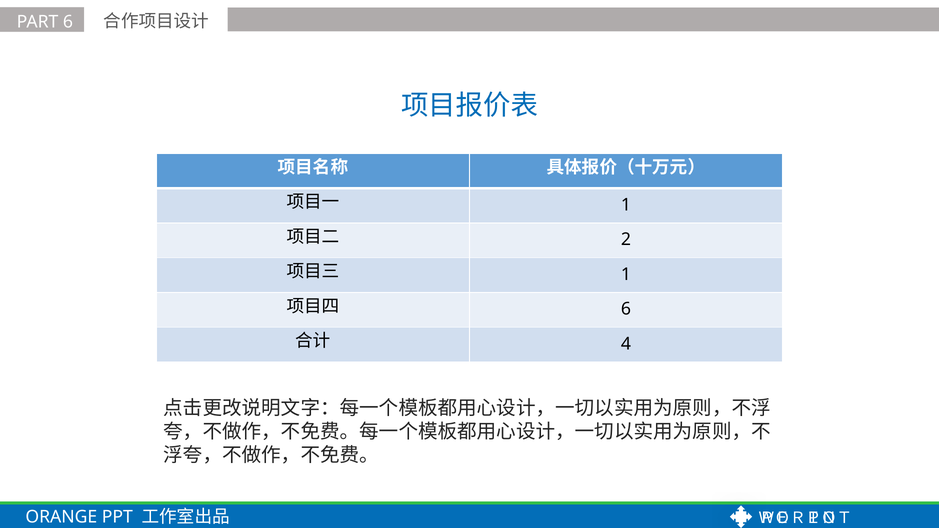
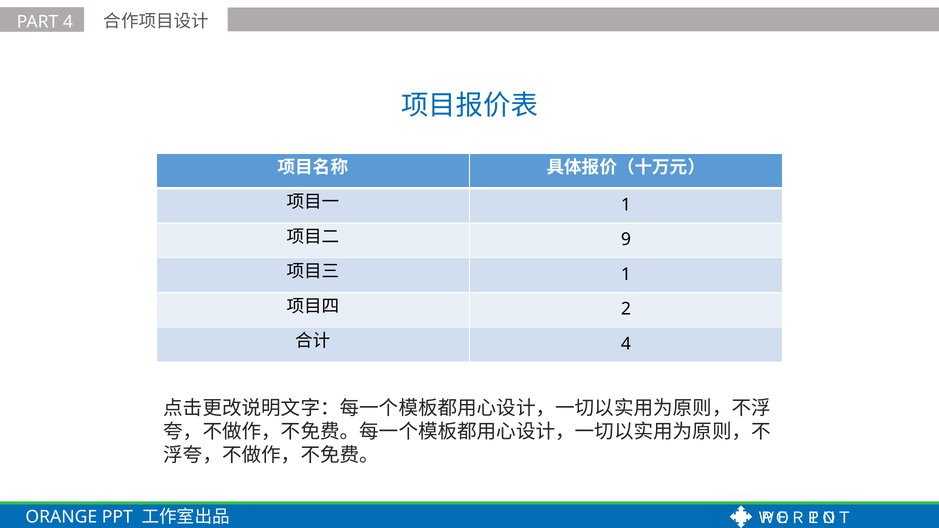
PART 6: 6 -> 4 (68, 22)
2: 2 -> 9 (626, 240)
6: 6 -> 2 (626, 309)
